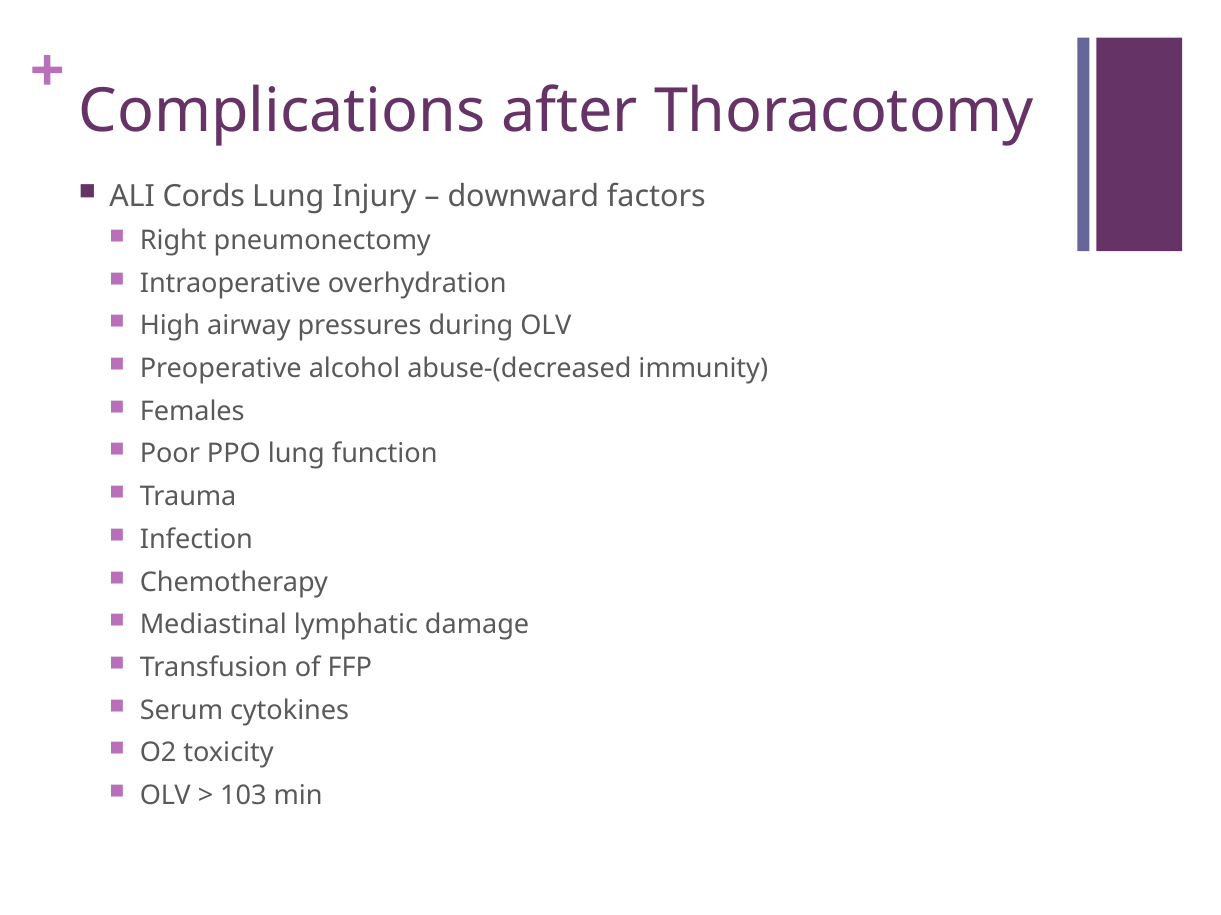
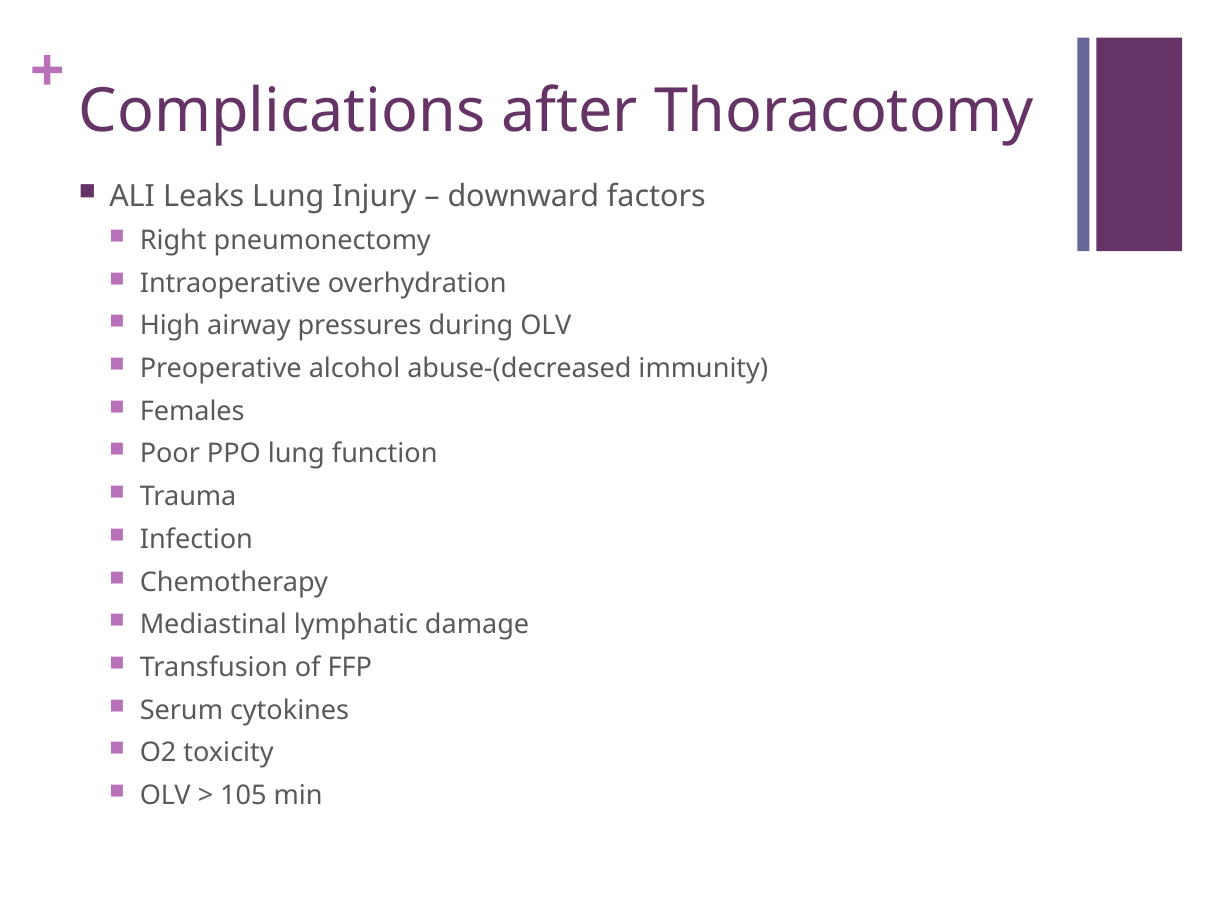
Cords: Cords -> Leaks (204, 196)
103: 103 -> 105 (243, 796)
